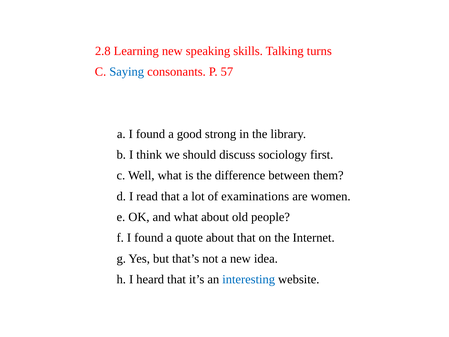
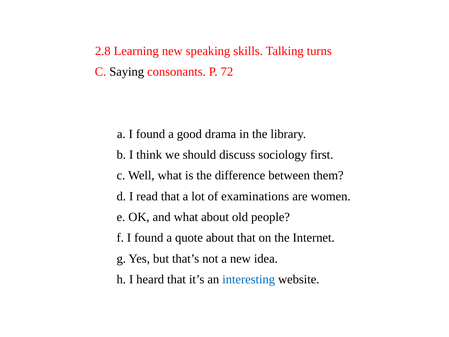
Saying colour: blue -> black (127, 72)
57: 57 -> 72 (227, 72)
strong: strong -> drama (221, 134)
